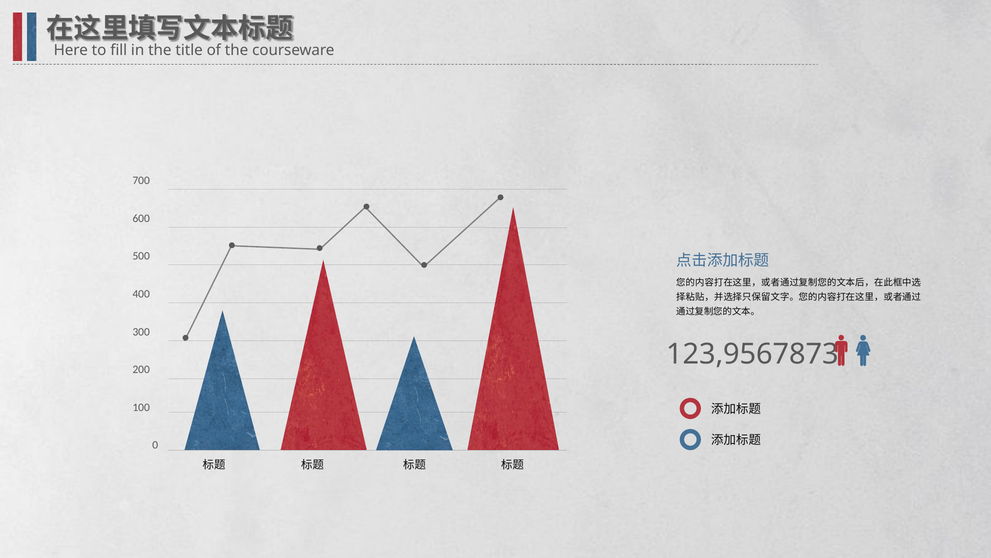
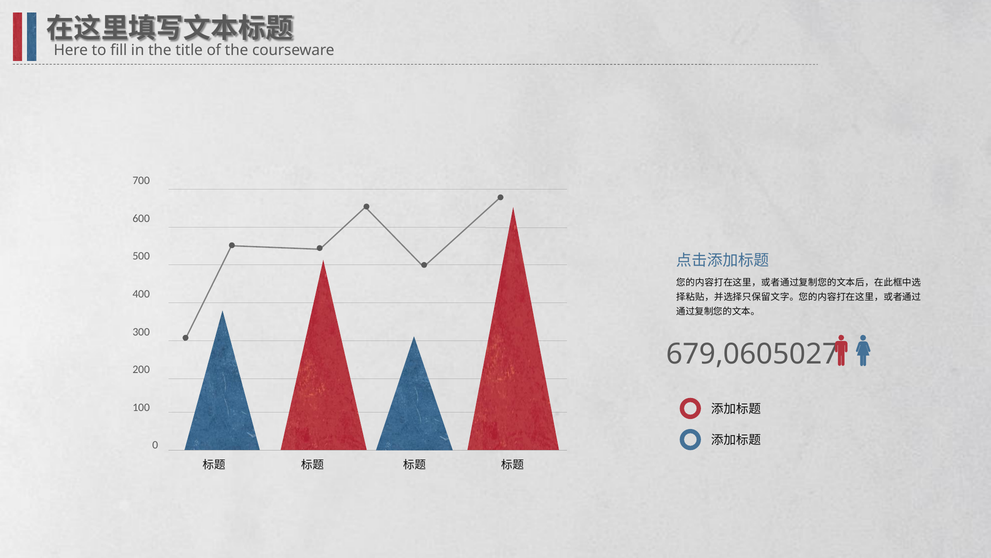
123,9567873: 123,9567873 -> 679,0605027 (753, 354)
